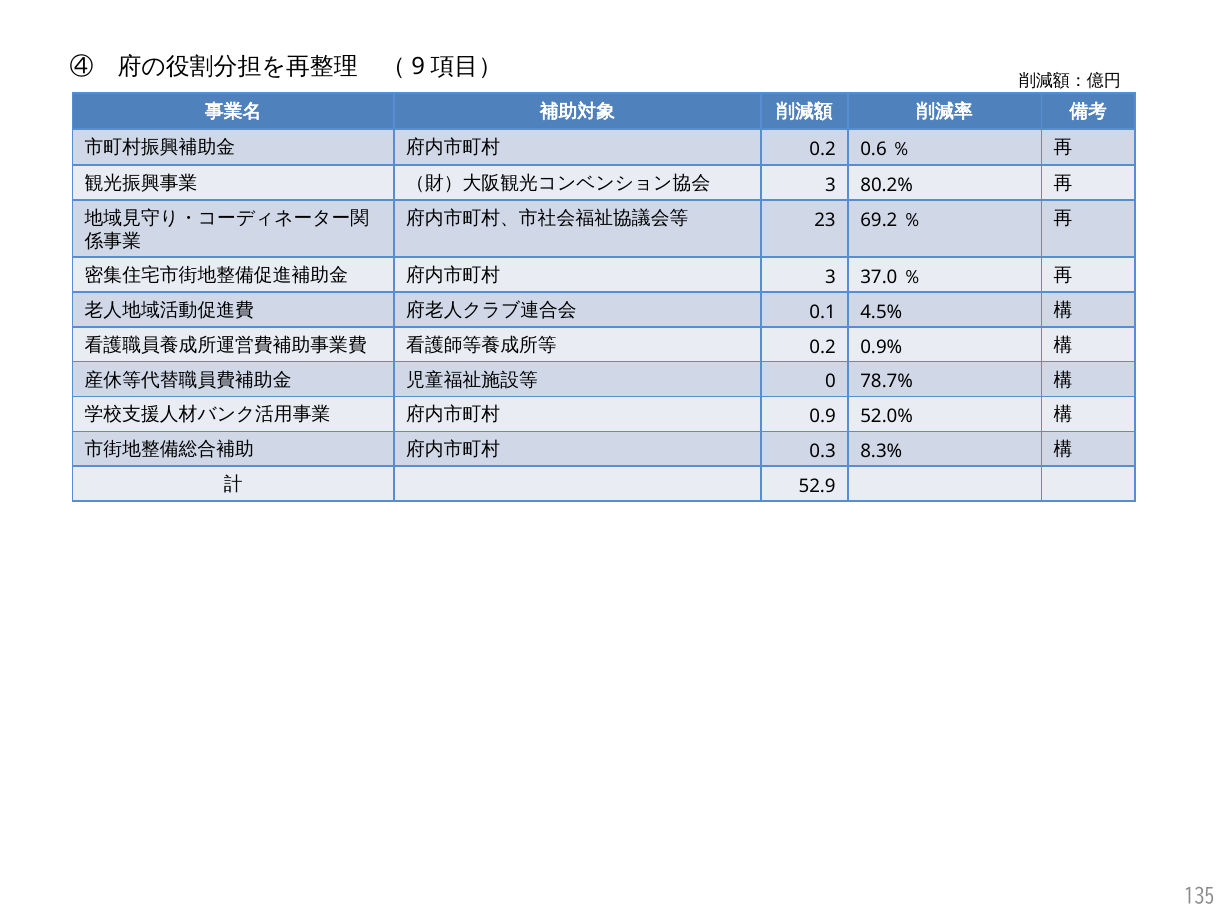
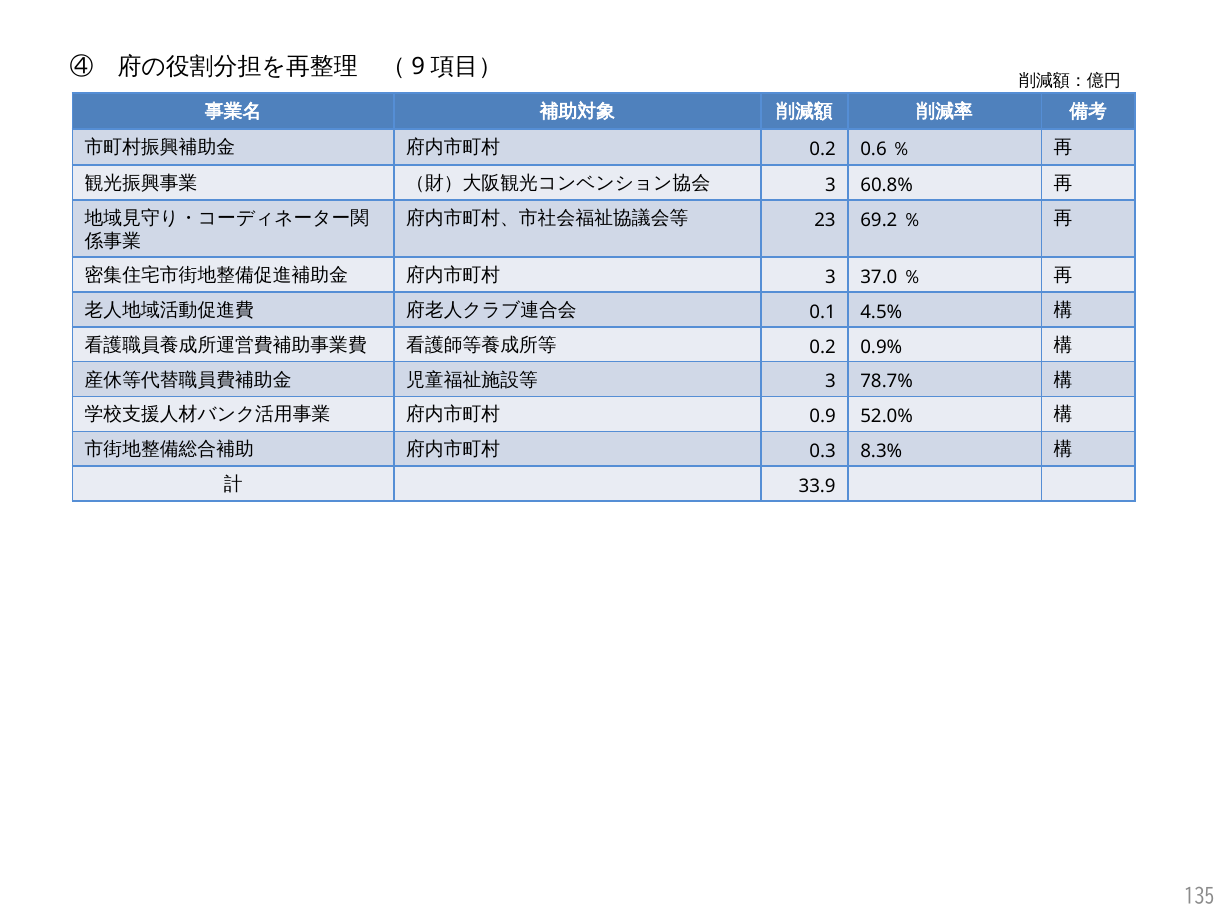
80.2%: 80.2% -> 60.8% (887, 185)
0: 0 -> 3 (831, 382)
52.9: 52.9 -> 33.9 (817, 486)
